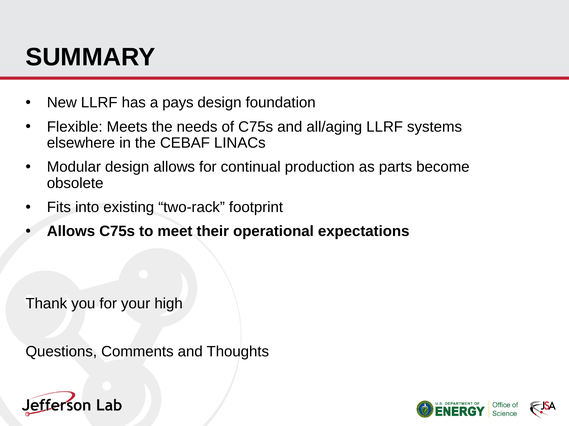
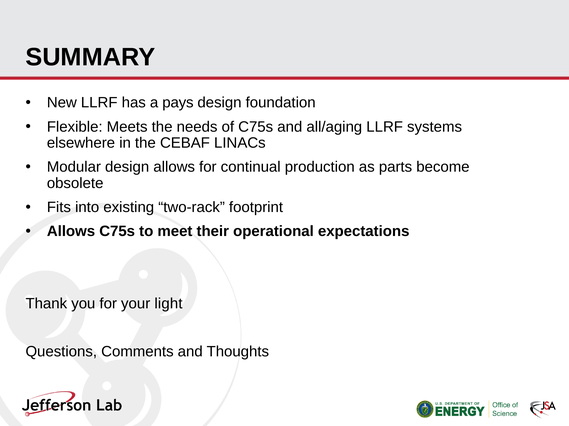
high: high -> light (168, 304)
